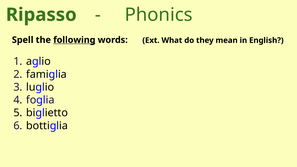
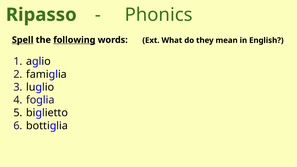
Spell underline: none -> present (23, 40)
